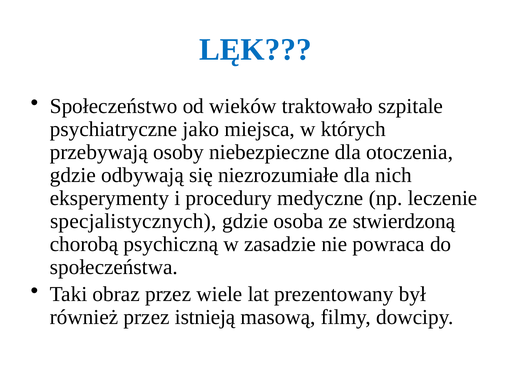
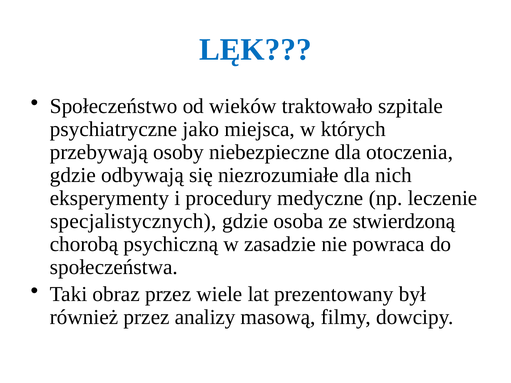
istnieją: istnieją -> analizy (205, 317)
